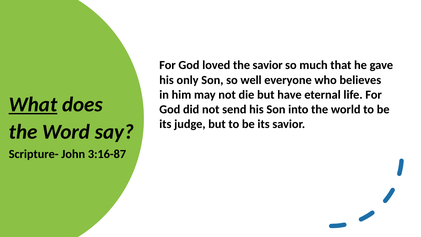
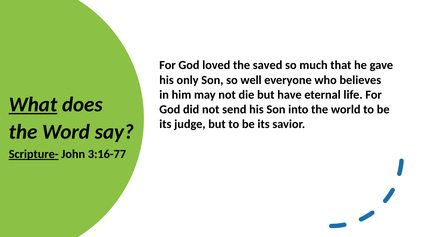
the savior: savior -> saved (268, 65)
Scripture- underline: none -> present (34, 154)
3:16-87: 3:16-87 -> 3:16-77 (107, 154)
